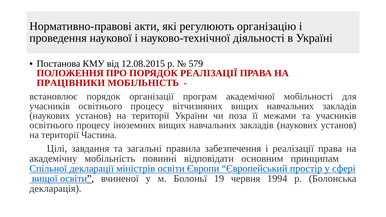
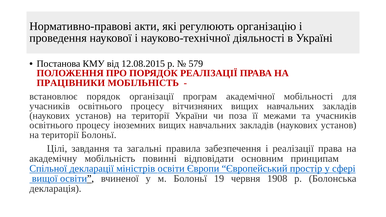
території Частина: Частина -> Болоньї (99, 135)
1994: 1994 -> 1908 (277, 179)
